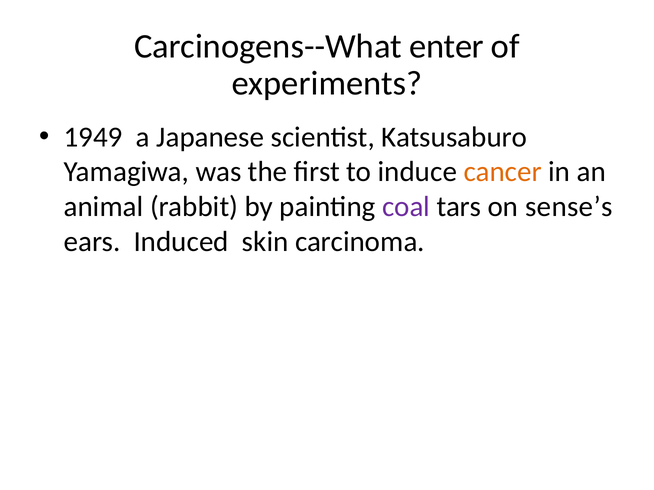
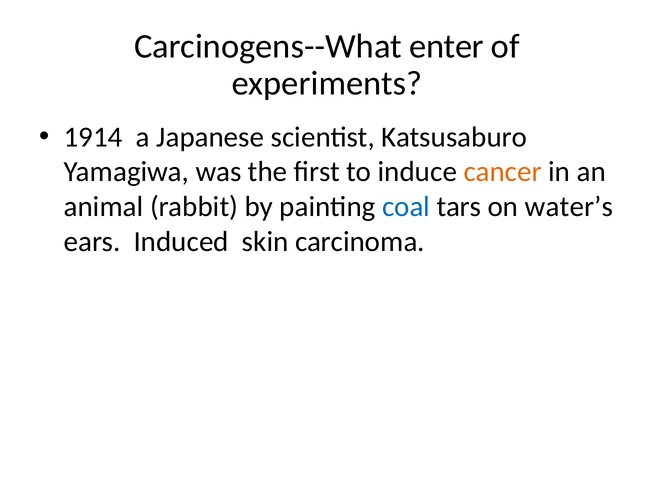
1949: 1949 -> 1914 (93, 137)
coal colour: purple -> blue (406, 207)
sense’s: sense’s -> water’s (569, 207)
